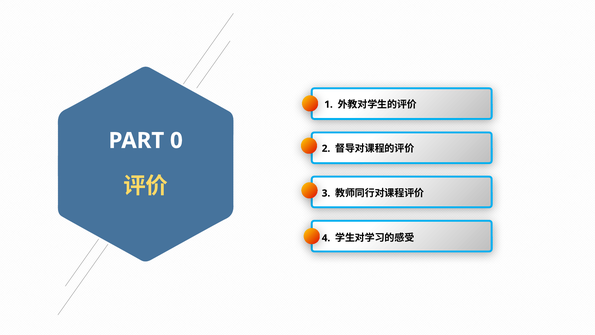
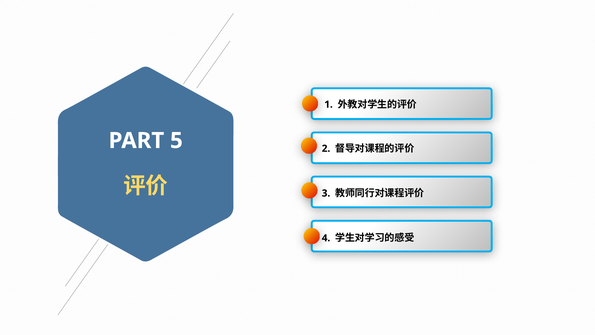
0: 0 -> 5 (176, 141)
